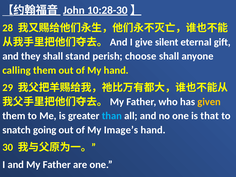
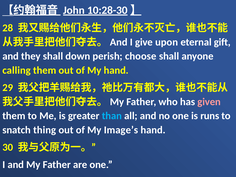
silent: silent -> upon (167, 42)
stand: stand -> down (78, 56)
given colour: yellow -> pink (209, 102)
that: that -> runs (210, 116)
going: going -> thing (45, 130)
